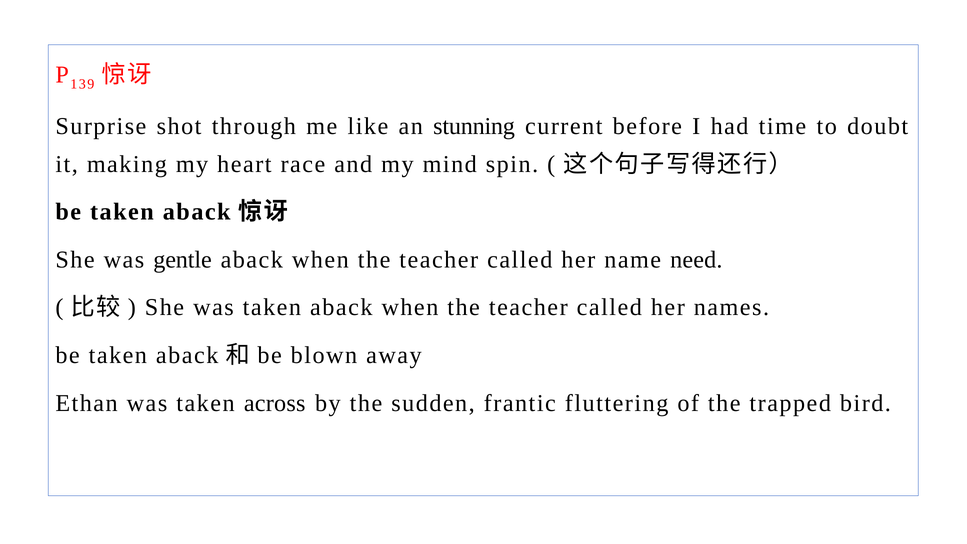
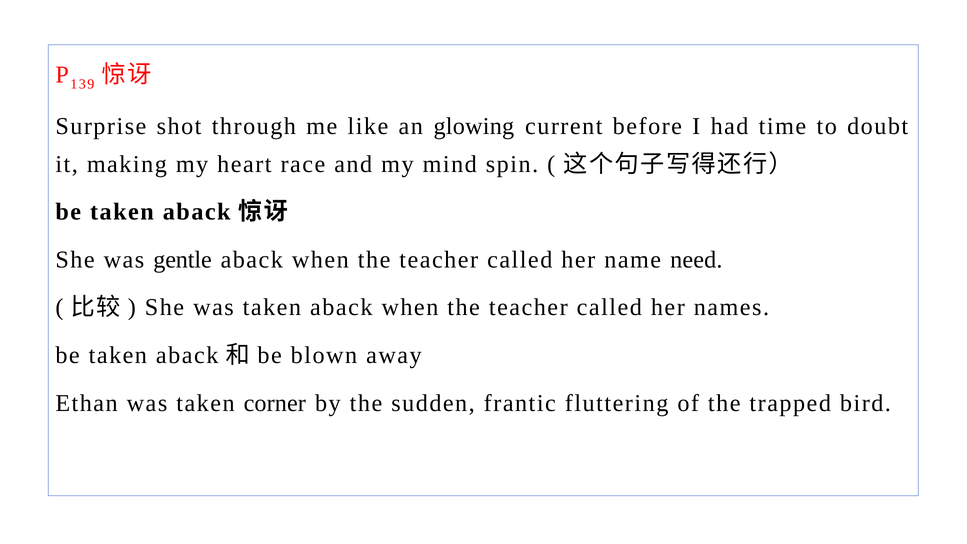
stunning: stunning -> glowing (474, 126)
across: across -> corner (275, 403)
